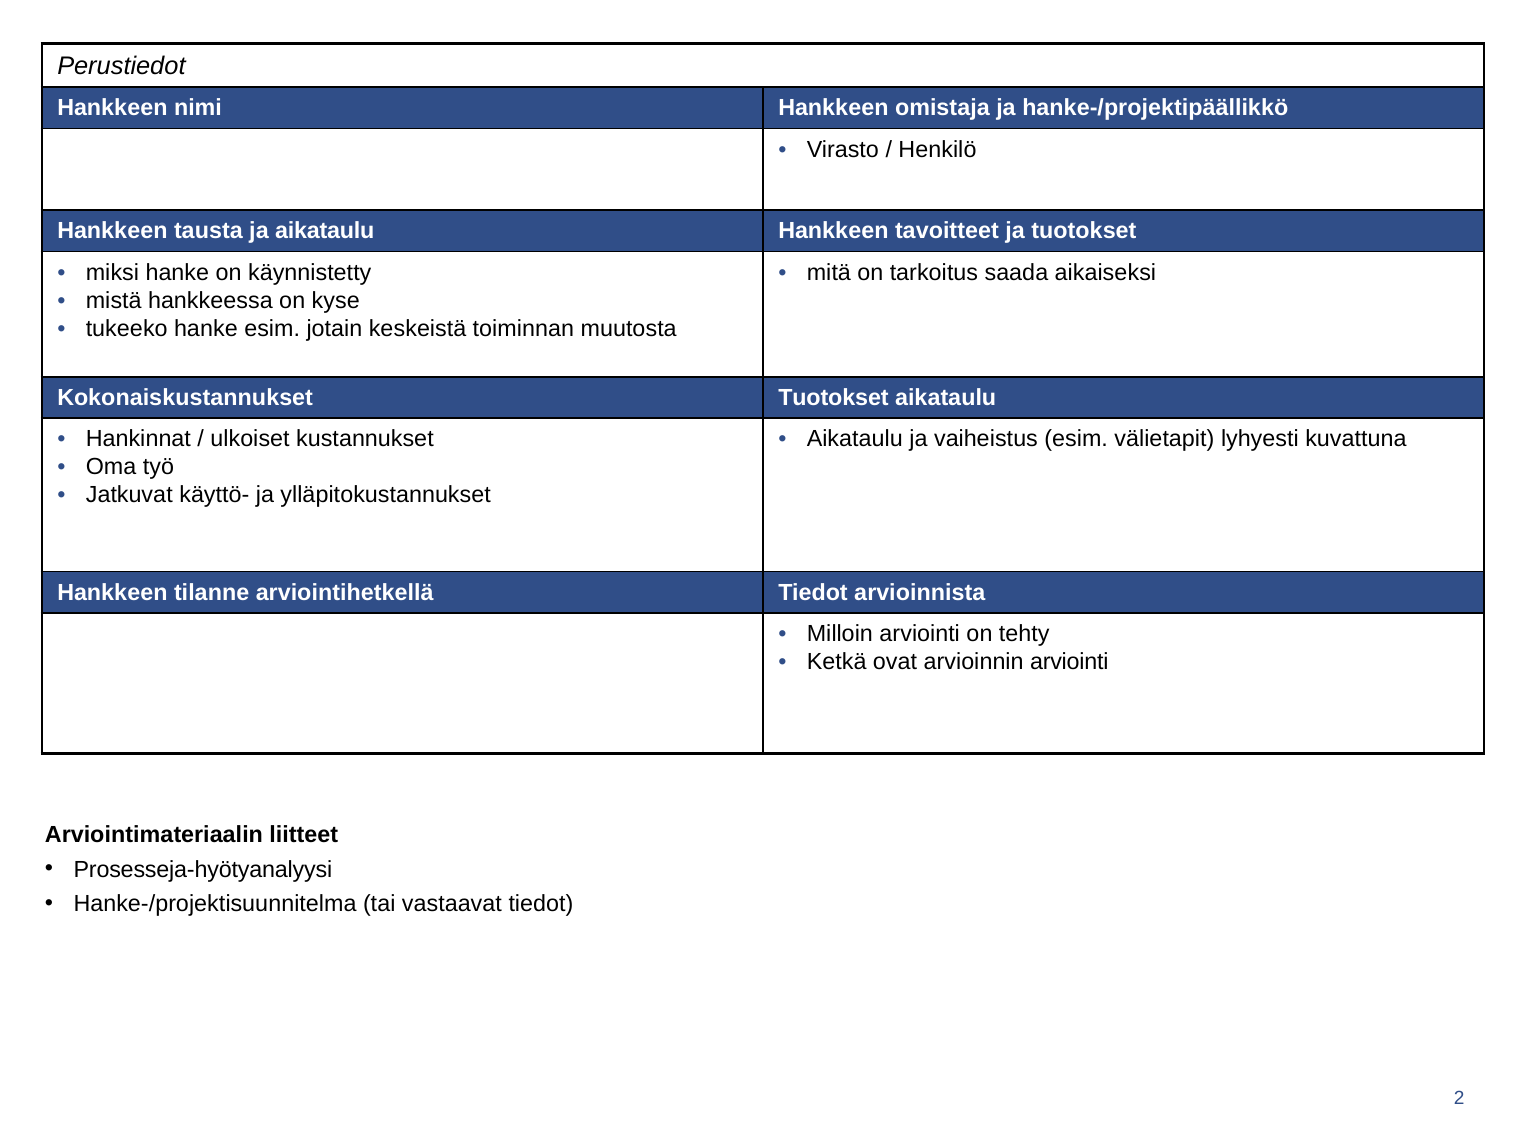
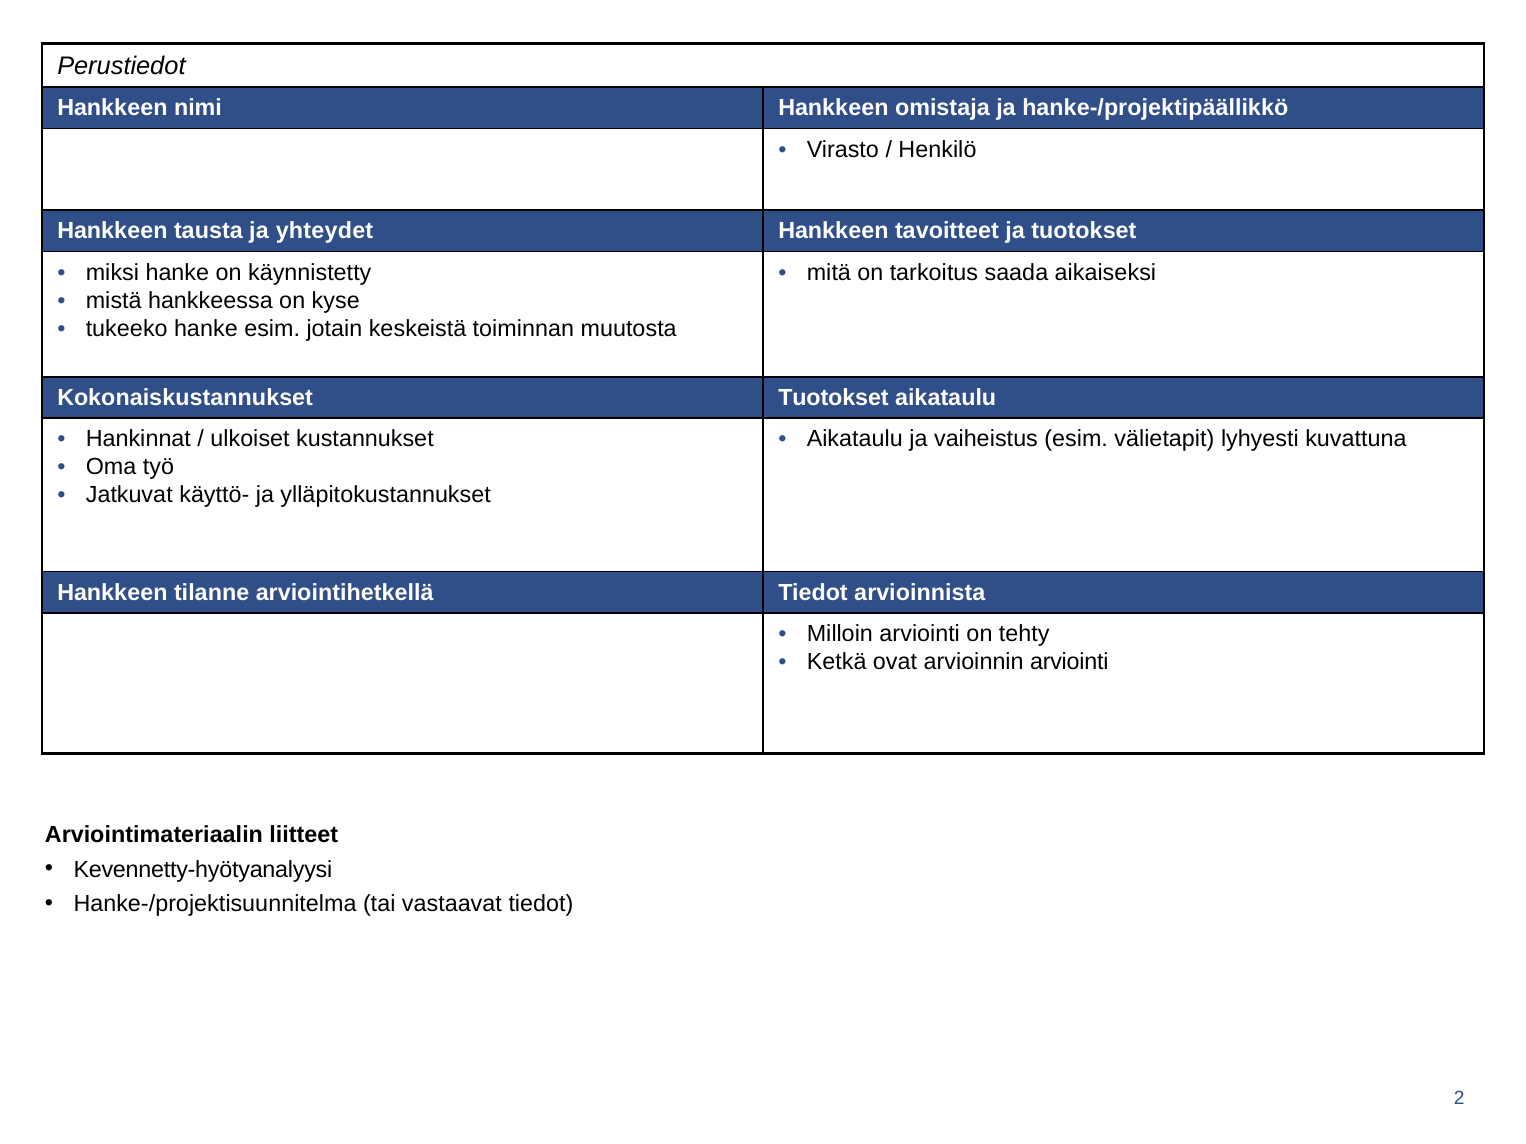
ja aikataulu: aikataulu -> yhteydet (324, 231)
Prosesseja-hyötyanalyysi: Prosesseja-hyötyanalyysi -> Kevennetty-hyötyanalyysi (203, 870)
